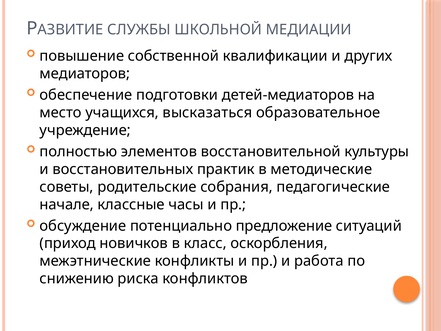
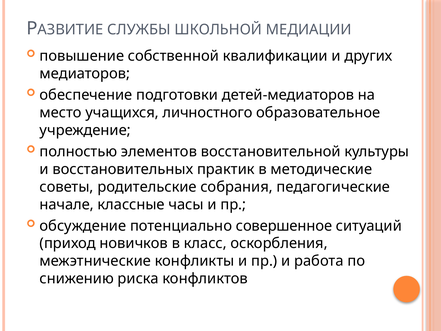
высказаться: высказаться -> личностного (208, 112)
предложение: предложение -> совершенное (284, 226)
